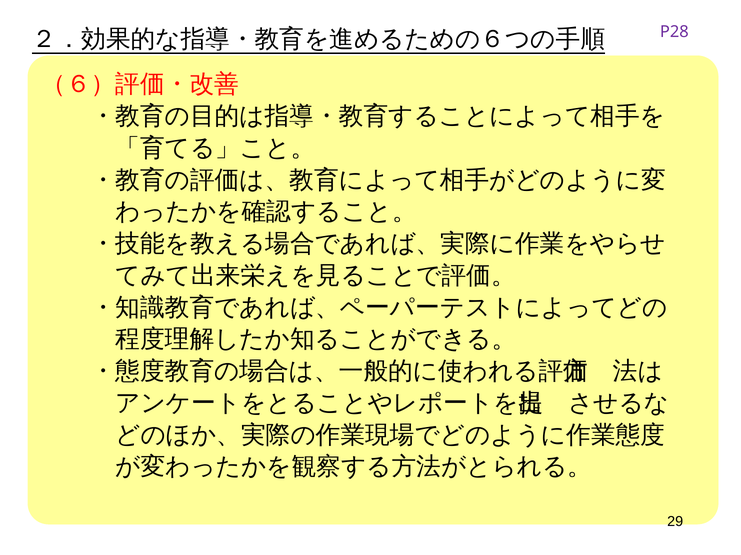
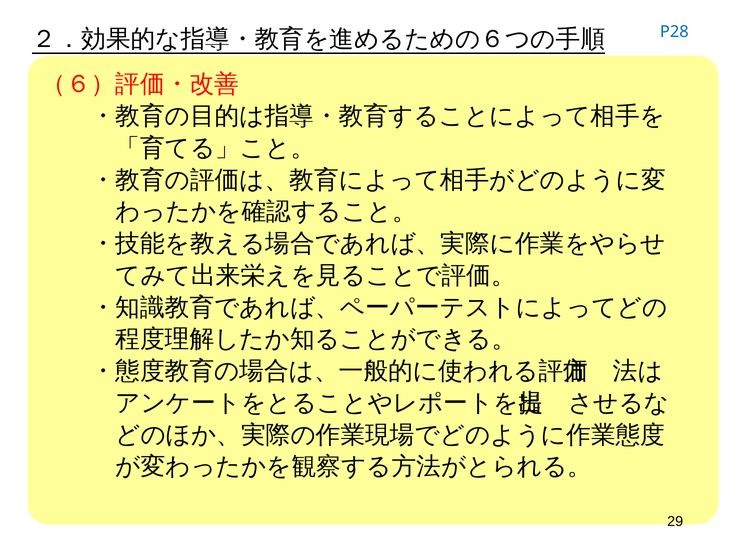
P28 colour: purple -> blue (674, 32)
